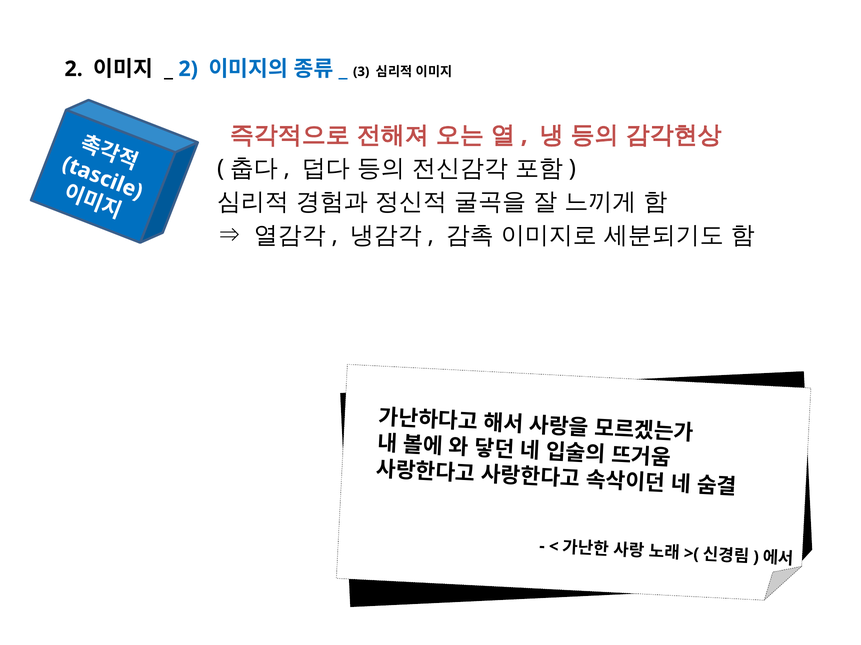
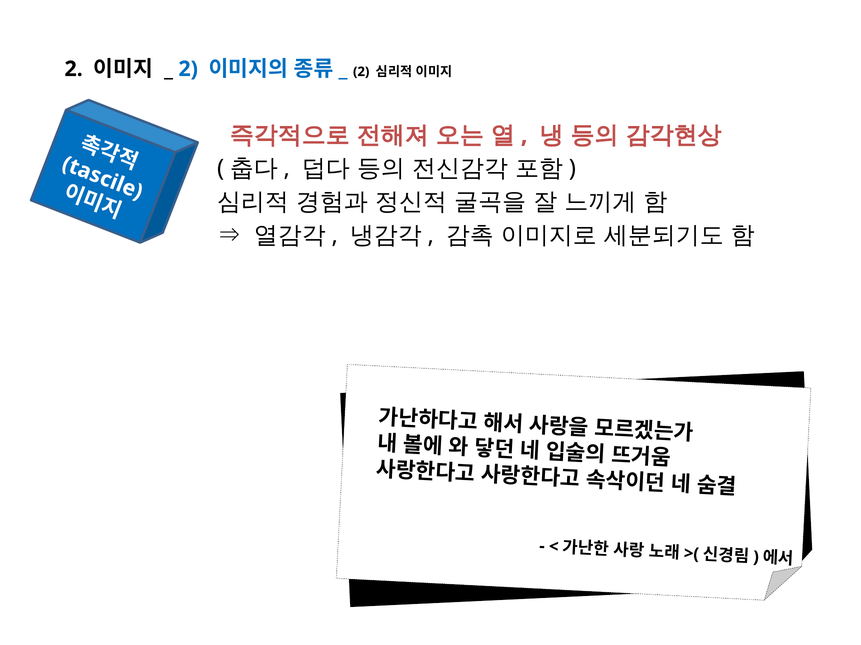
3: 3 -> 2 (361, 72)
